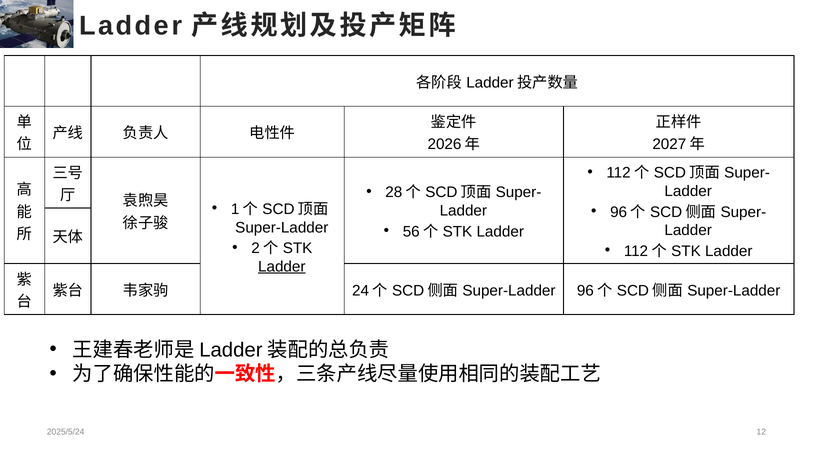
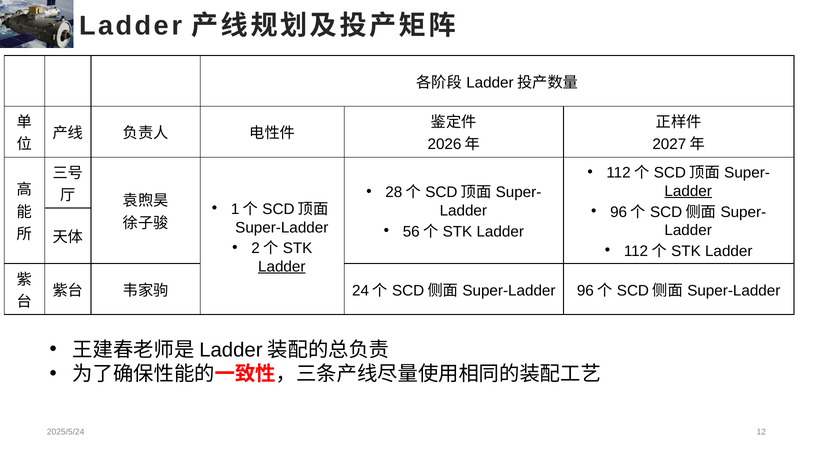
Ladder underline: none -> present (688, 191)
